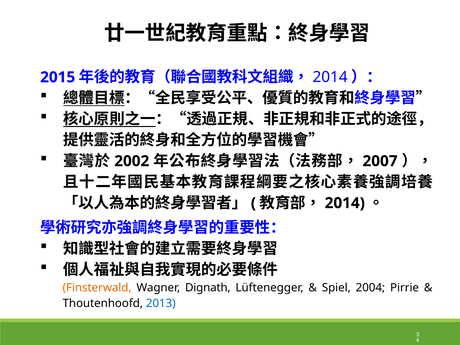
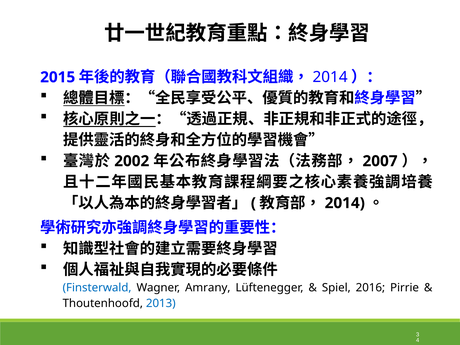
Finsterwald colour: orange -> blue (97, 288)
Dignath: Dignath -> Amrany (208, 288)
2004: 2004 -> 2016 (370, 288)
